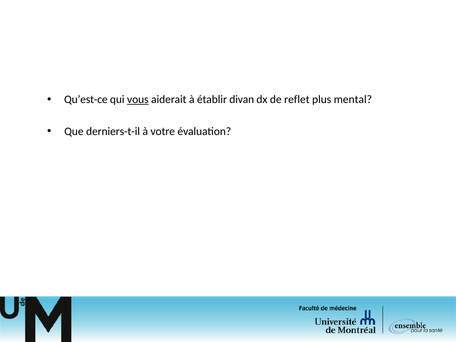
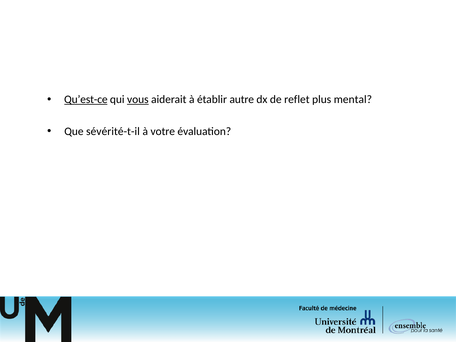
Qu’est-ce underline: none -> present (86, 100)
divan: divan -> autre (242, 100)
derniers-t-il: derniers-t-il -> sévérité-t-il (113, 131)
